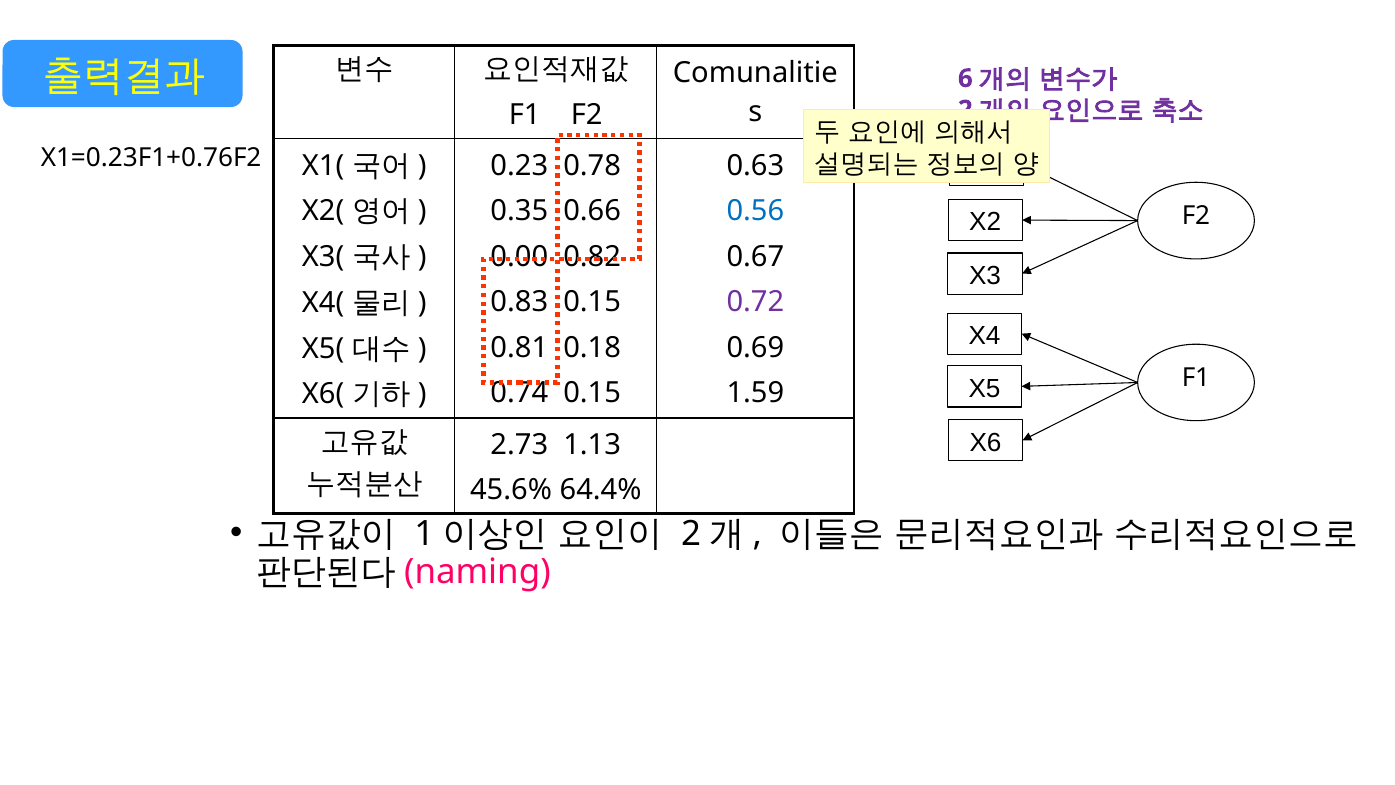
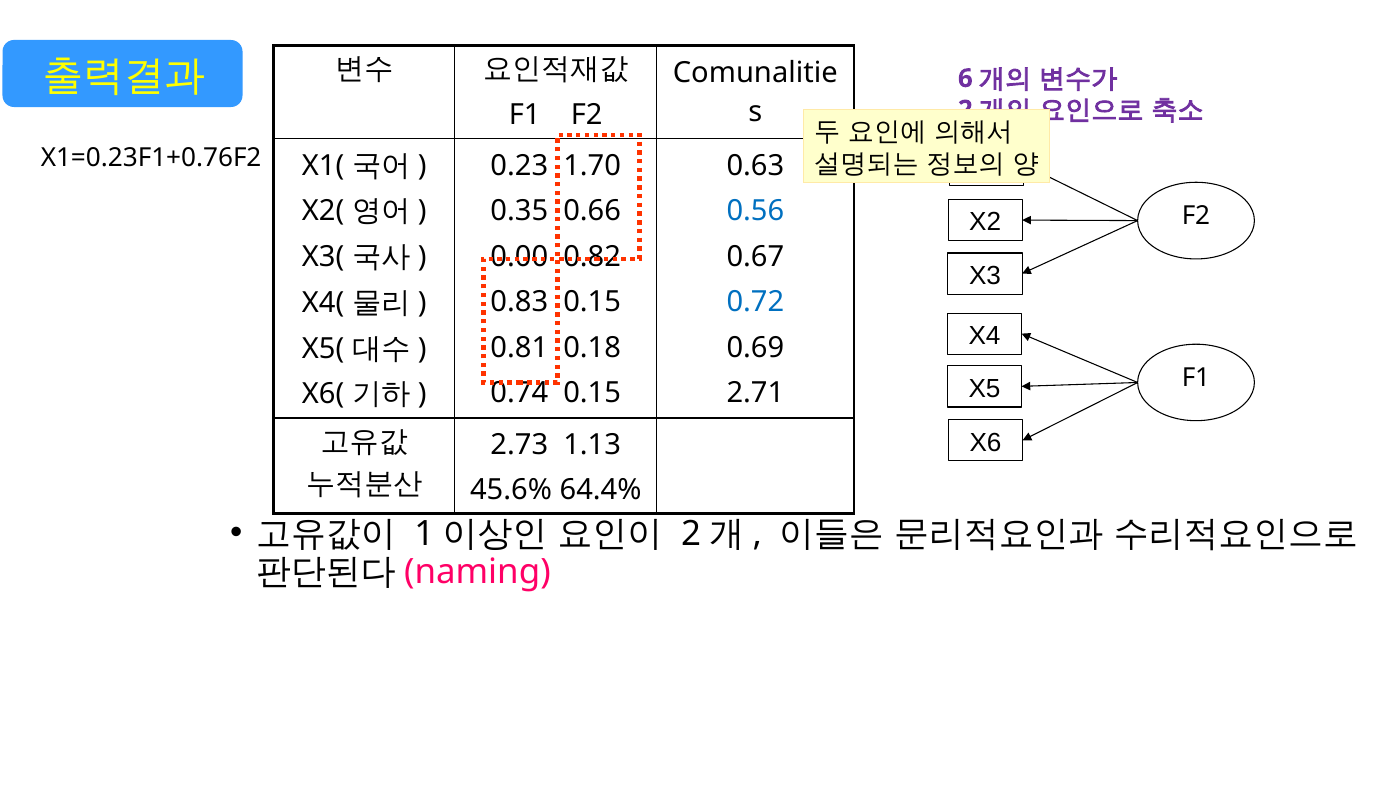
0.78: 0.78 -> 1.70 (592, 165)
0.72 colour: purple -> blue (755, 302)
1.59: 1.59 -> 2.71 (755, 393)
